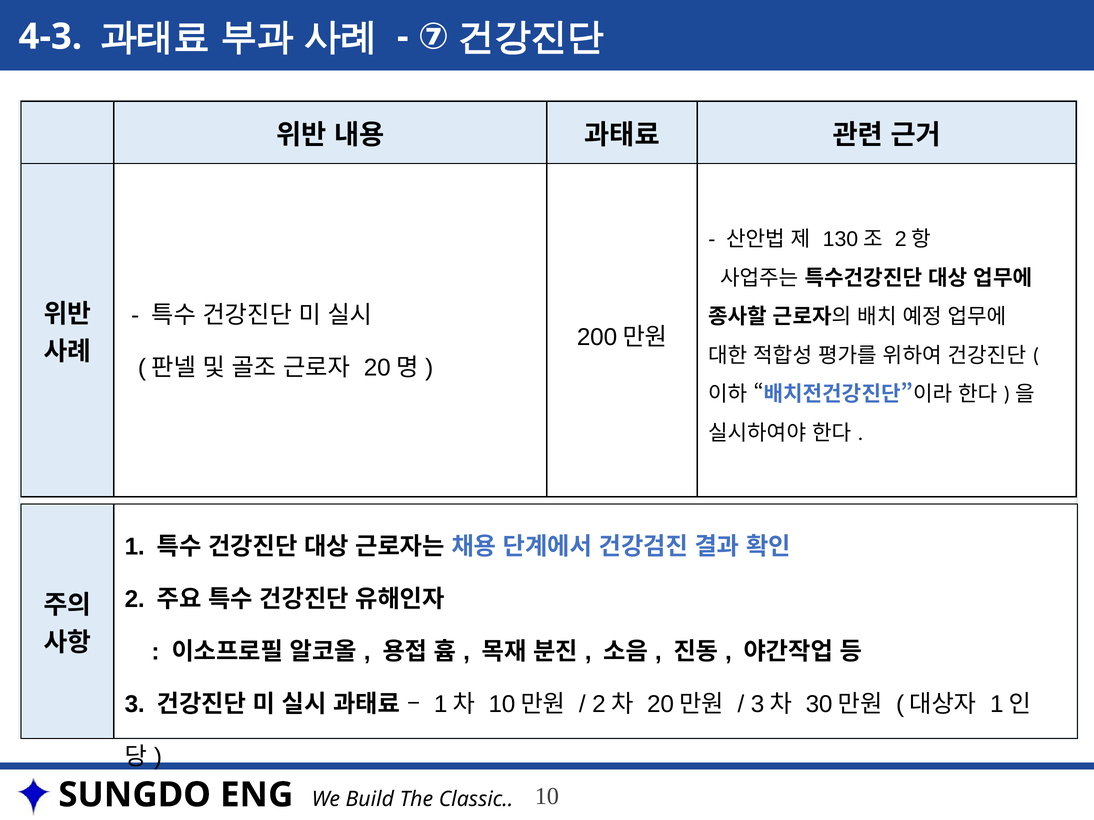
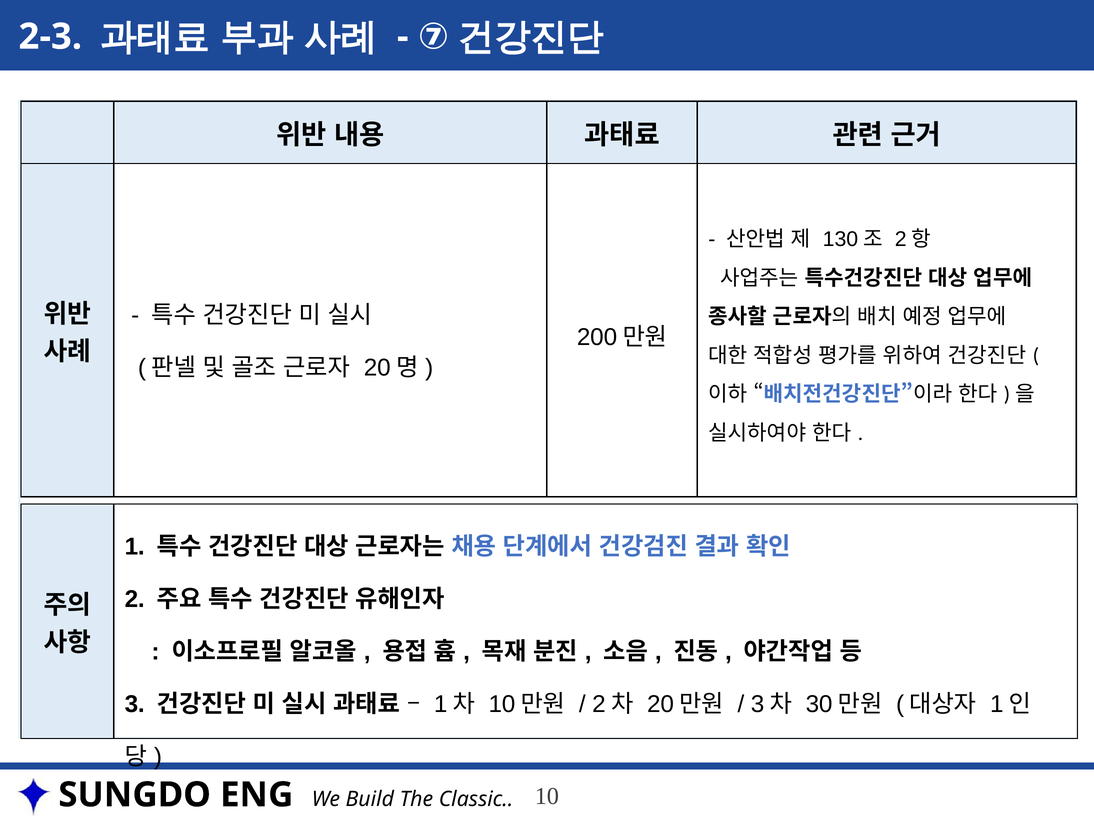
4-3: 4-3 -> 2-3 (50, 37)
